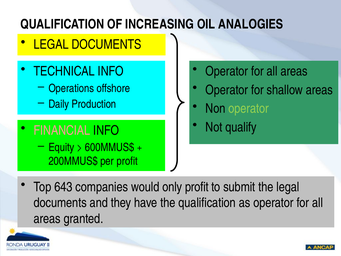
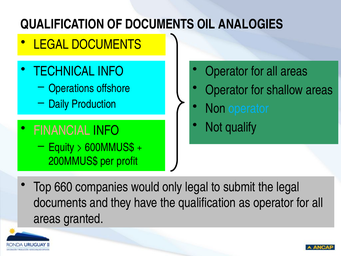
OF INCREASING: INCREASING -> DOCUMENTS (160, 24)
operator colour: light green -> light blue (249, 108)
643: 643 -> 660 (63, 187)
only profit: profit -> legal (197, 187)
